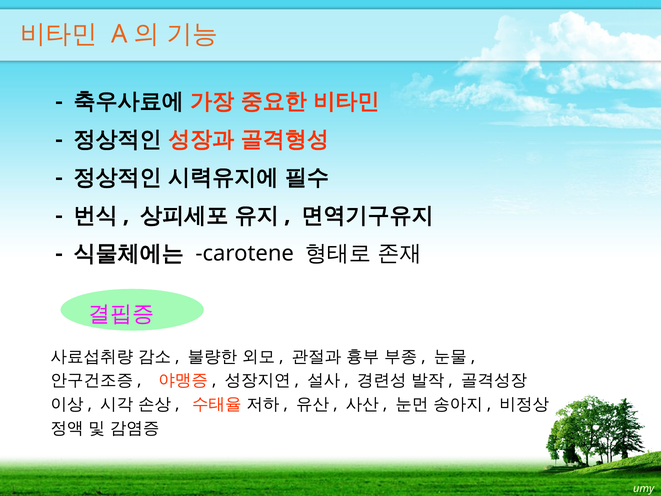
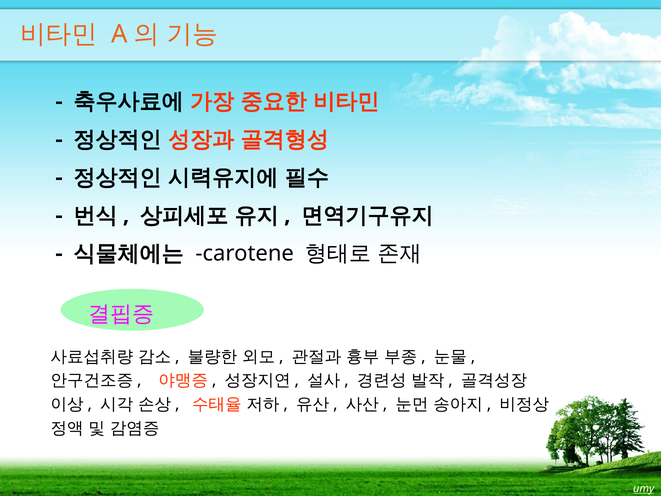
umy underline: none -> present (644, 488)
